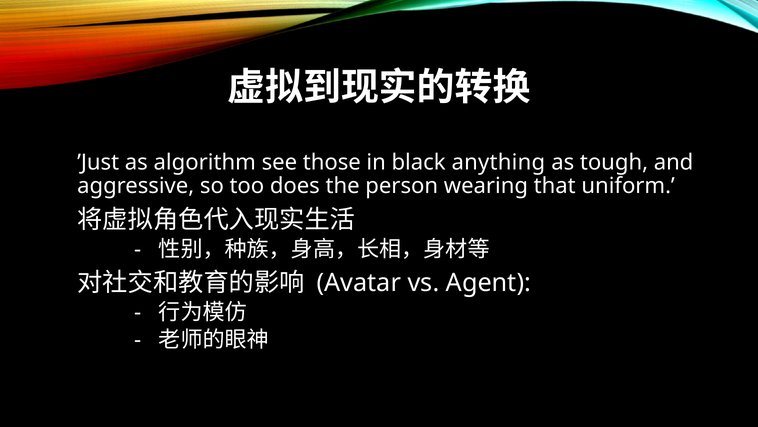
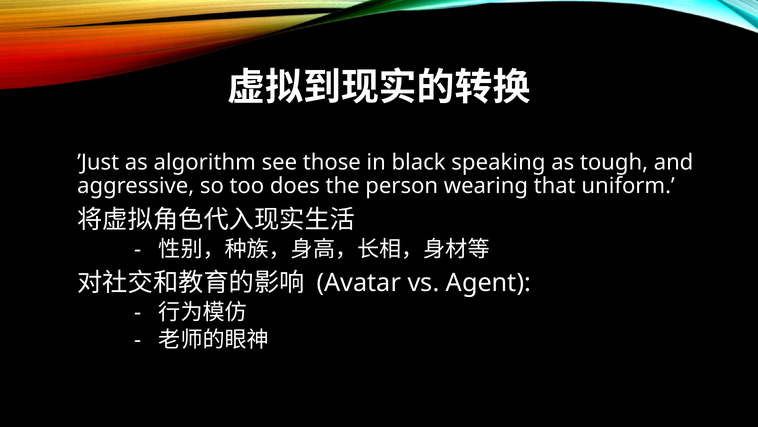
anything: anything -> speaking (498, 162)
